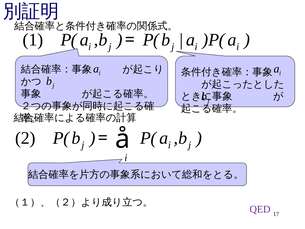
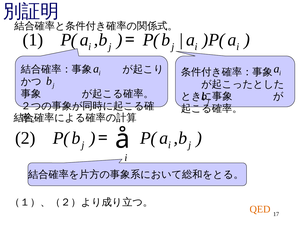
QED colour: purple -> orange (260, 209)
